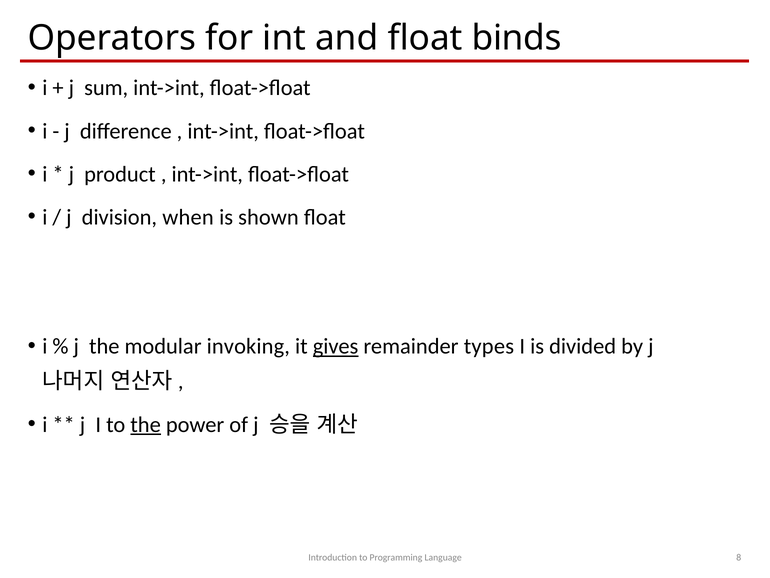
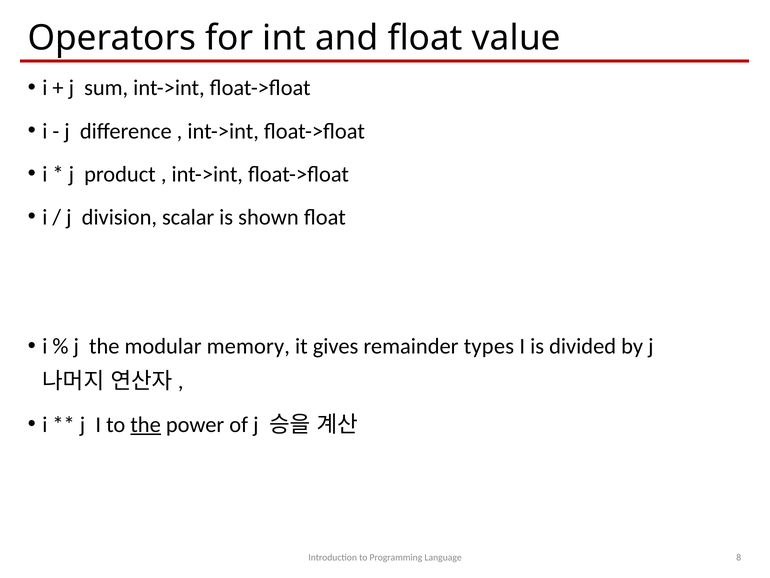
binds: binds -> value (516, 38)
when: when -> scalar (188, 217)
invoking: invoking -> memory (248, 346)
gives underline: present -> none (336, 346)
